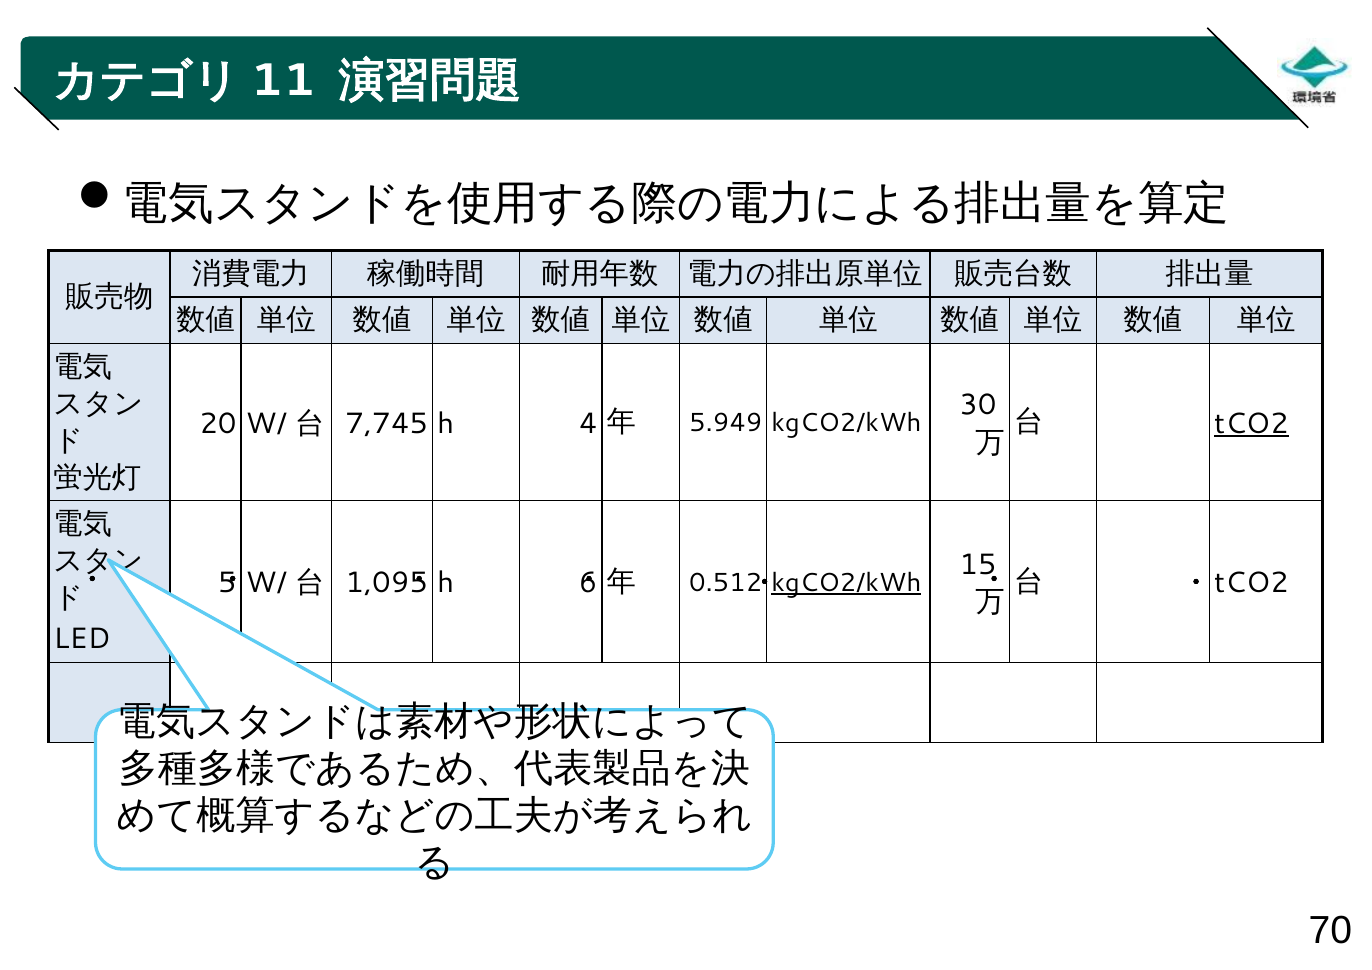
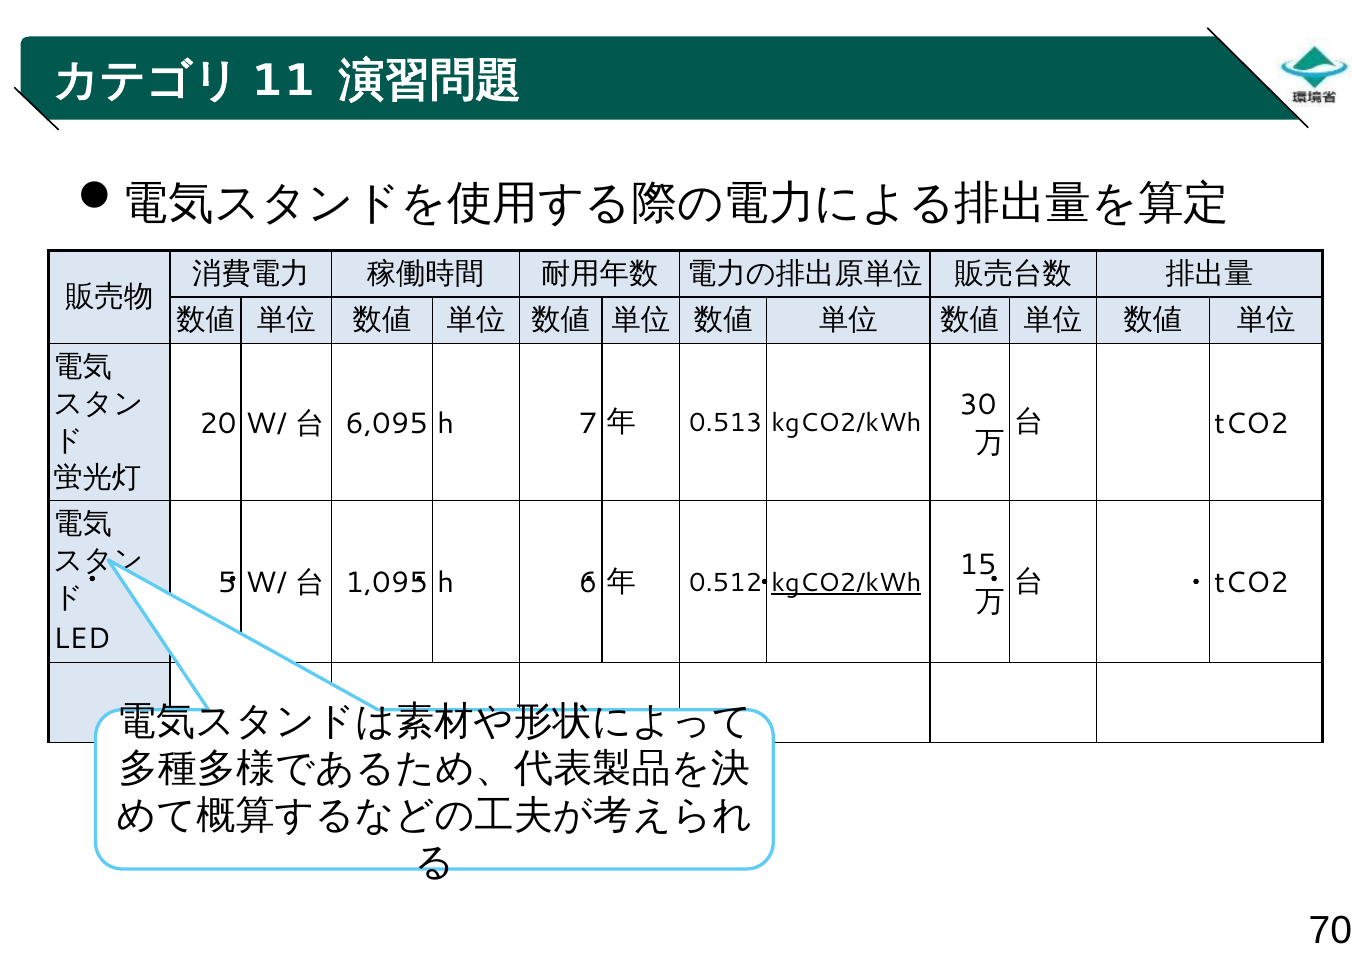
tCO2 underline: present -> none (1251, 424)
7,745: 7,745 -> 6,095 (387, 424)
4: 4 -> 7 (588, 424)
5.949: 5.949 -> 0.513 (726, 423)
